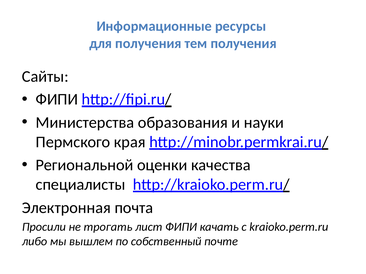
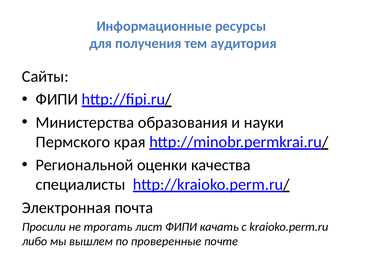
тем получения: получения -> аудитория (244, 43)
собственный: собственный -> проверенные (166, 242)
